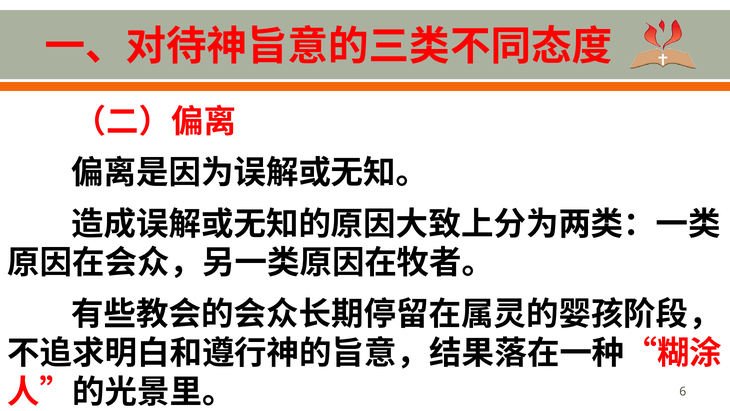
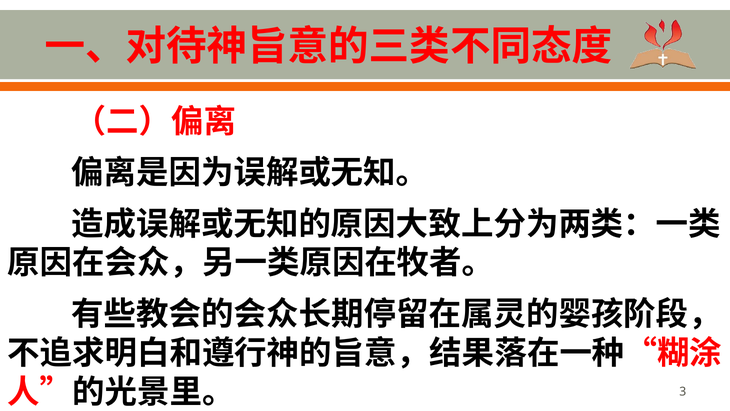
6: 6 -> 3 (683, 391)
